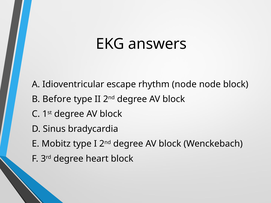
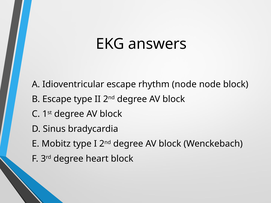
B Before: Before -> Escape (57, 99)
